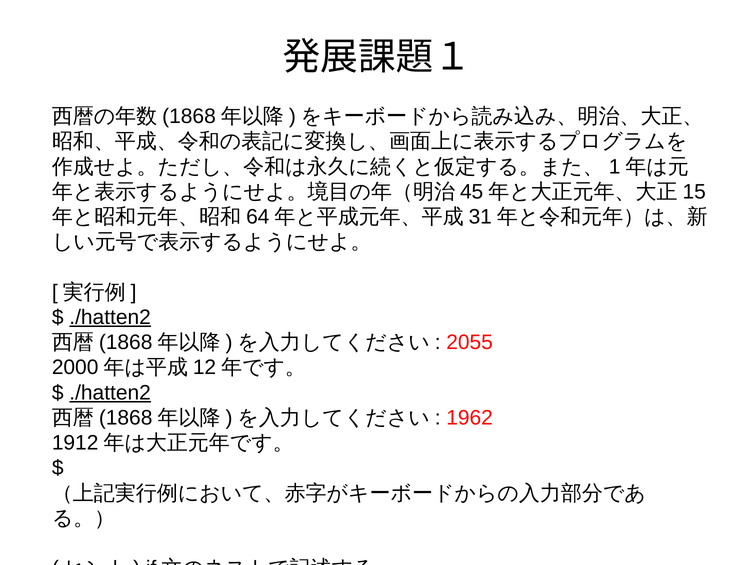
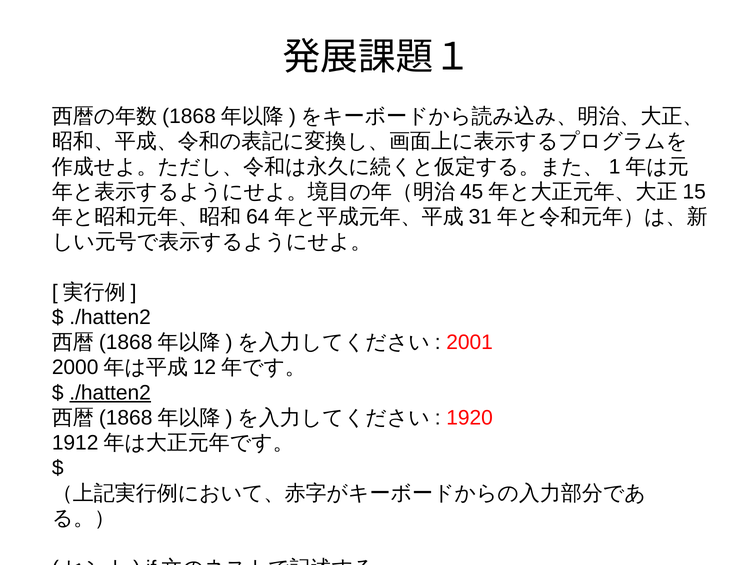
./hatten2 underline: present -> none (110, 318)
2055: 2055 -> 2001 (470, 343)
1962: 1962 -> 1920 (470, 418)
